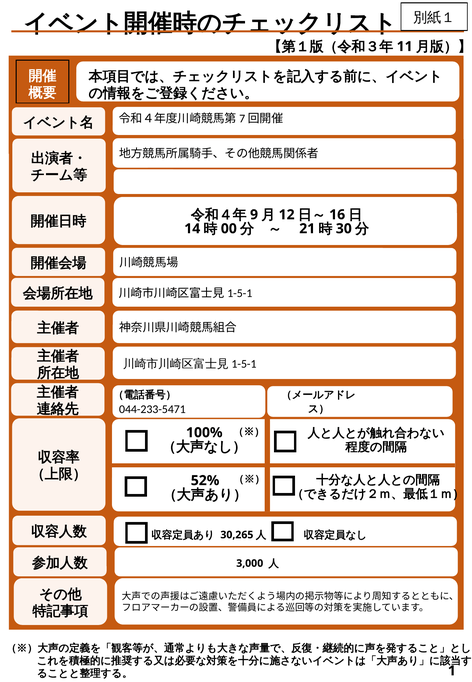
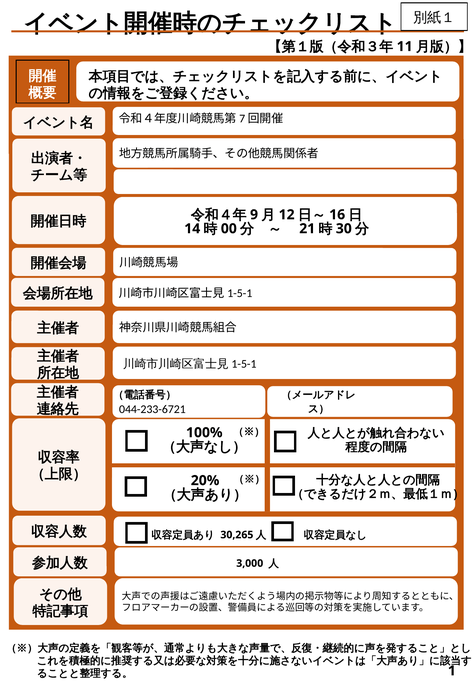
044-233-5471: 044-233-5471 -> 044-233-6721 (152, 409)
52%: 52% -> 20% (205, 480)
